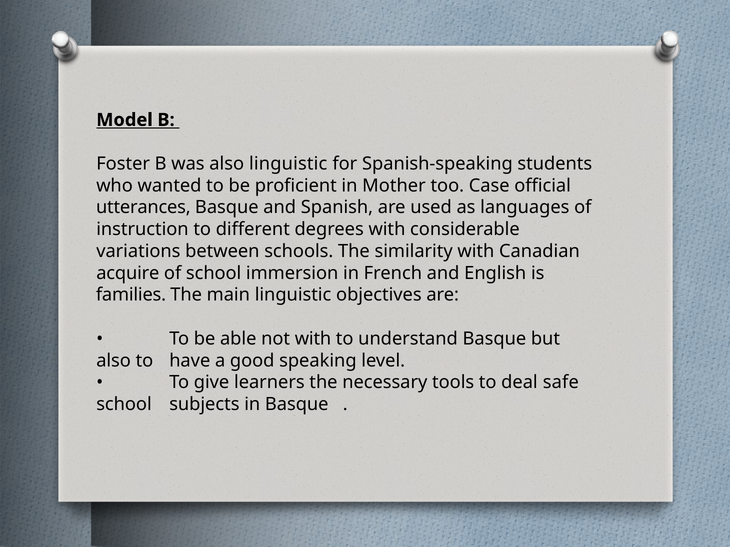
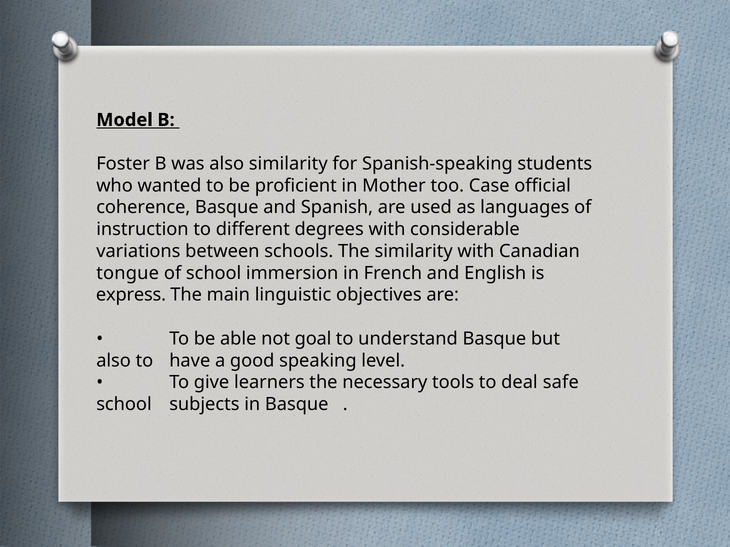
also linguistic: linguistic -> similarity (288, 164)
utterances: utterances -> coherence (143, 208)
acquire: acquire -> tongue (128, 273)
families: families -> express (131, 295)
not with: with -> goal (313, 339)
